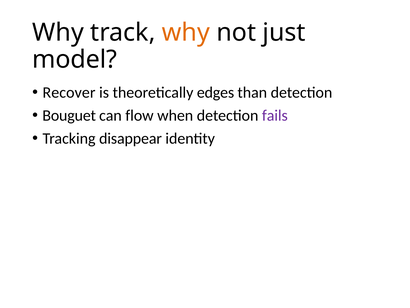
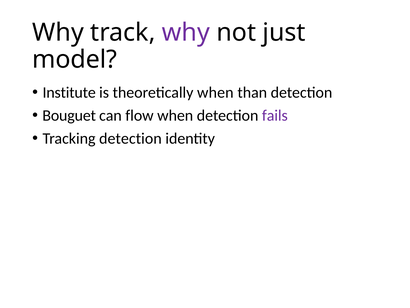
why colour: orange -> purple (186, 32)
Recover: Recover -> Institute (69, 92)
theoretically edges: edges -> when (215, 92)
Tracking disappear: disappear -> detection (130, 138)
